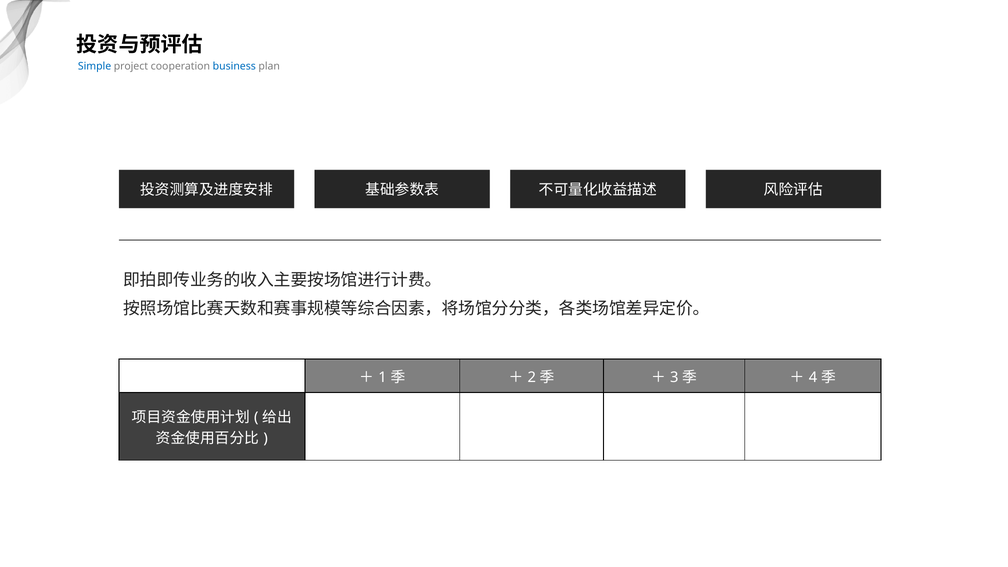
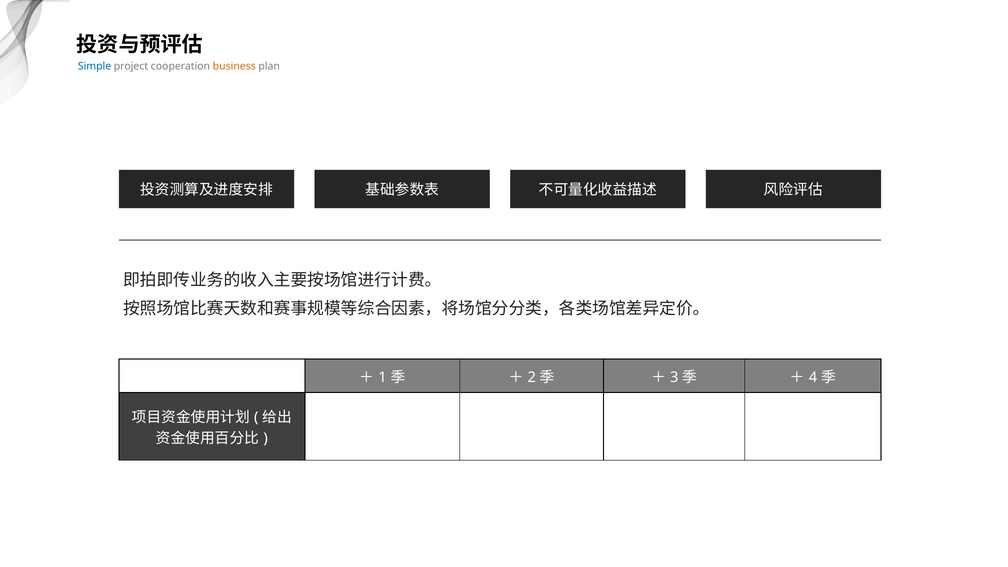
business colour: blue -> orange (234, 66)
